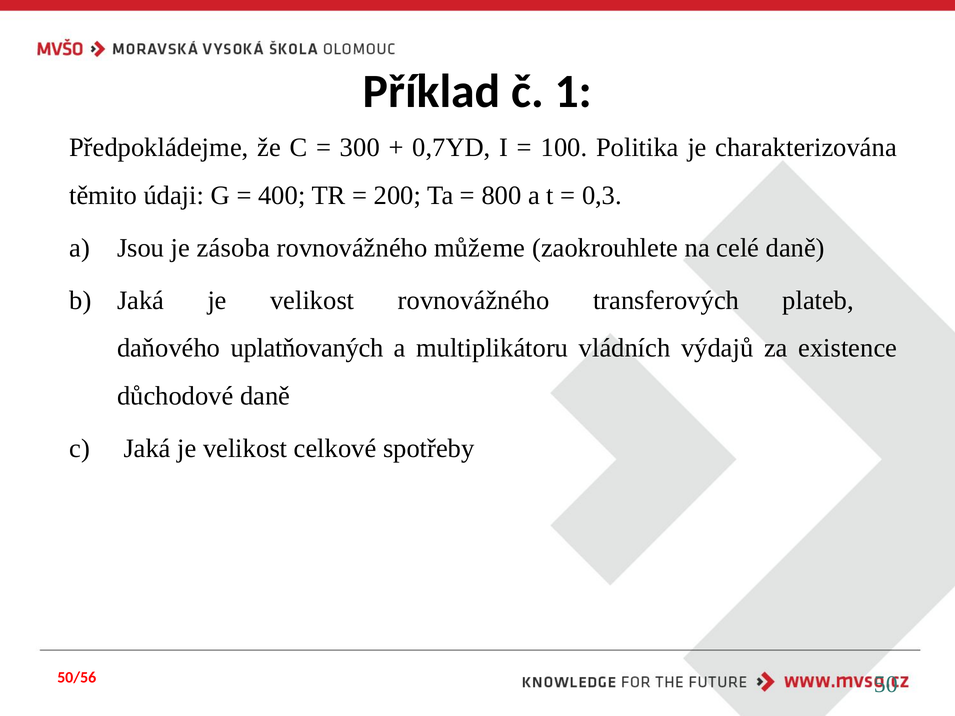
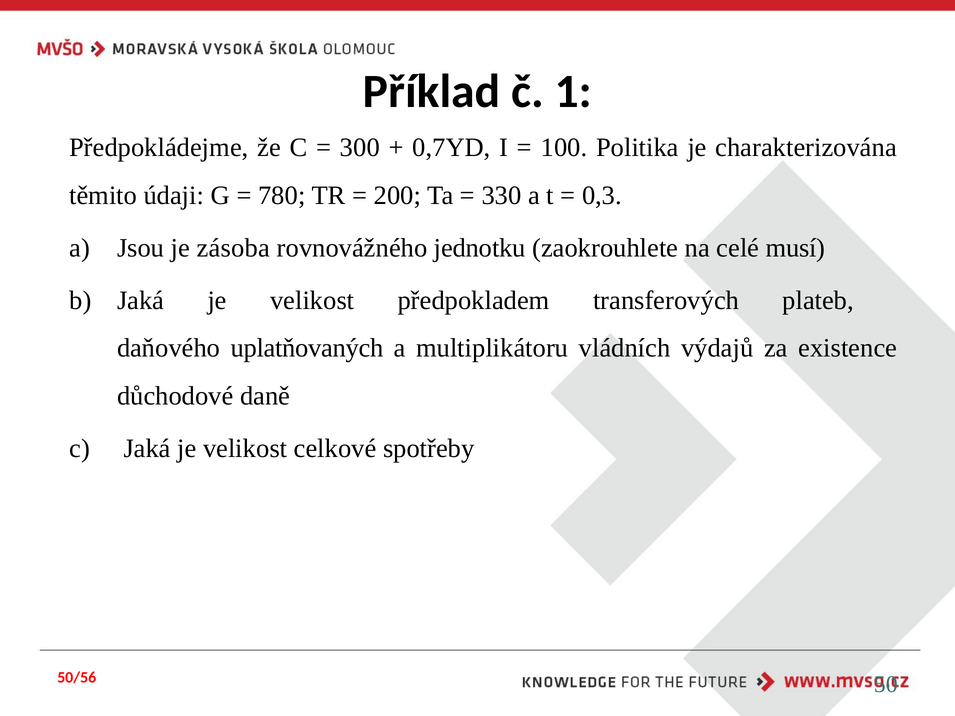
400: 400 -> 780 (282, 195)
800: 800 -> 330 (501, 195)
můžeme: můžeme -> jednotku (480, 248)
celé daně: daně -> musí (795, 248)
velikost rovnovážného: rovnovážného -> předpokladem (474, 300)
